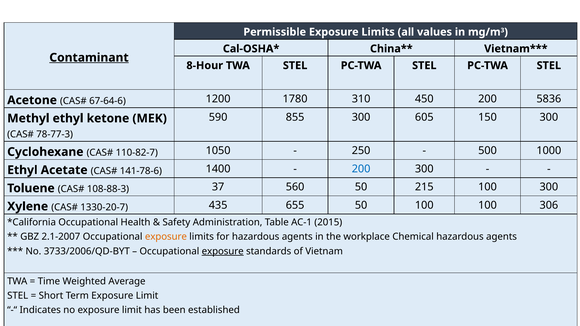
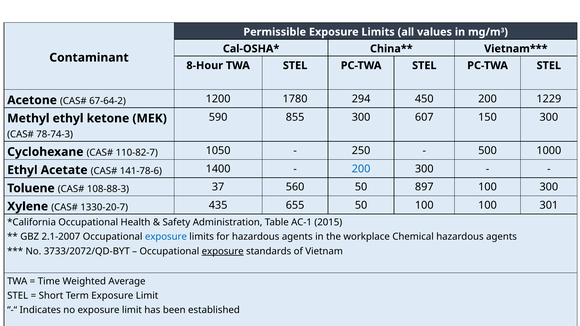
Contaminant underline: present -> none (89, 58)
67-64-6: 67-64-6 -> 67-64-2 (107, 101)
310: 310 -> 294 (361, 99)
5836: 5836 -> 1229 (549, 99)
605: 605 -> 607 (424, 117)
78-77-3: 78-77-3 -> 78-74-3 (55, 134)
215: 215 -> 897 (424, 187)
306: 306 -> 301 (549, 205)
exposure colour: orange -> blue (166, 237)
3733/2006/QD-BYT: 3733/2006/QD-BYT -> 3733/2072/QD-BYT (87, 251)
